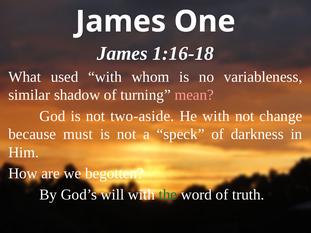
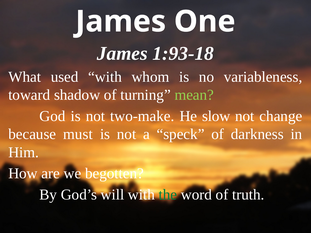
1:16-18: 1:16-18 -> 1:93-18 (183, 53)
similar: similar -> toward (29, 95)
mean colour: pink -> light green (194, 95)
two-aside: two-aside -> two-make (142, 116)
He with: with -> slow (216, 116)
